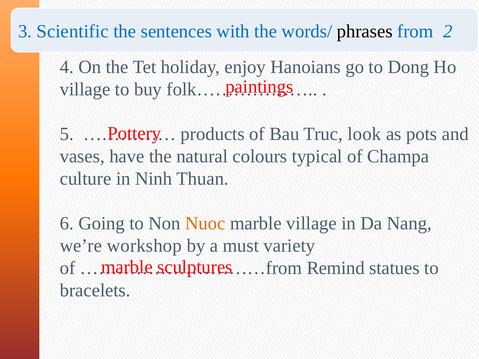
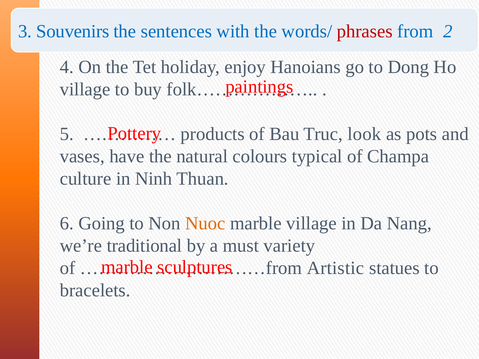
Scientific: Scientific -> Souvenirs (73, 31)
phrases colour: black -> red (365, 31)
workshop: workshop -> traditional (144, 246)
Remind: Remind -> Artistic (335, 268)
